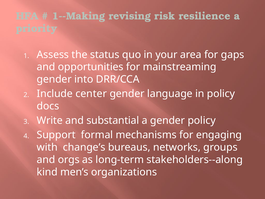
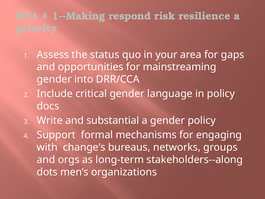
revising: revising -> respond (130, 16)
center: center -> critical (91, 94)
kind: kind -> dots (47, 172)
